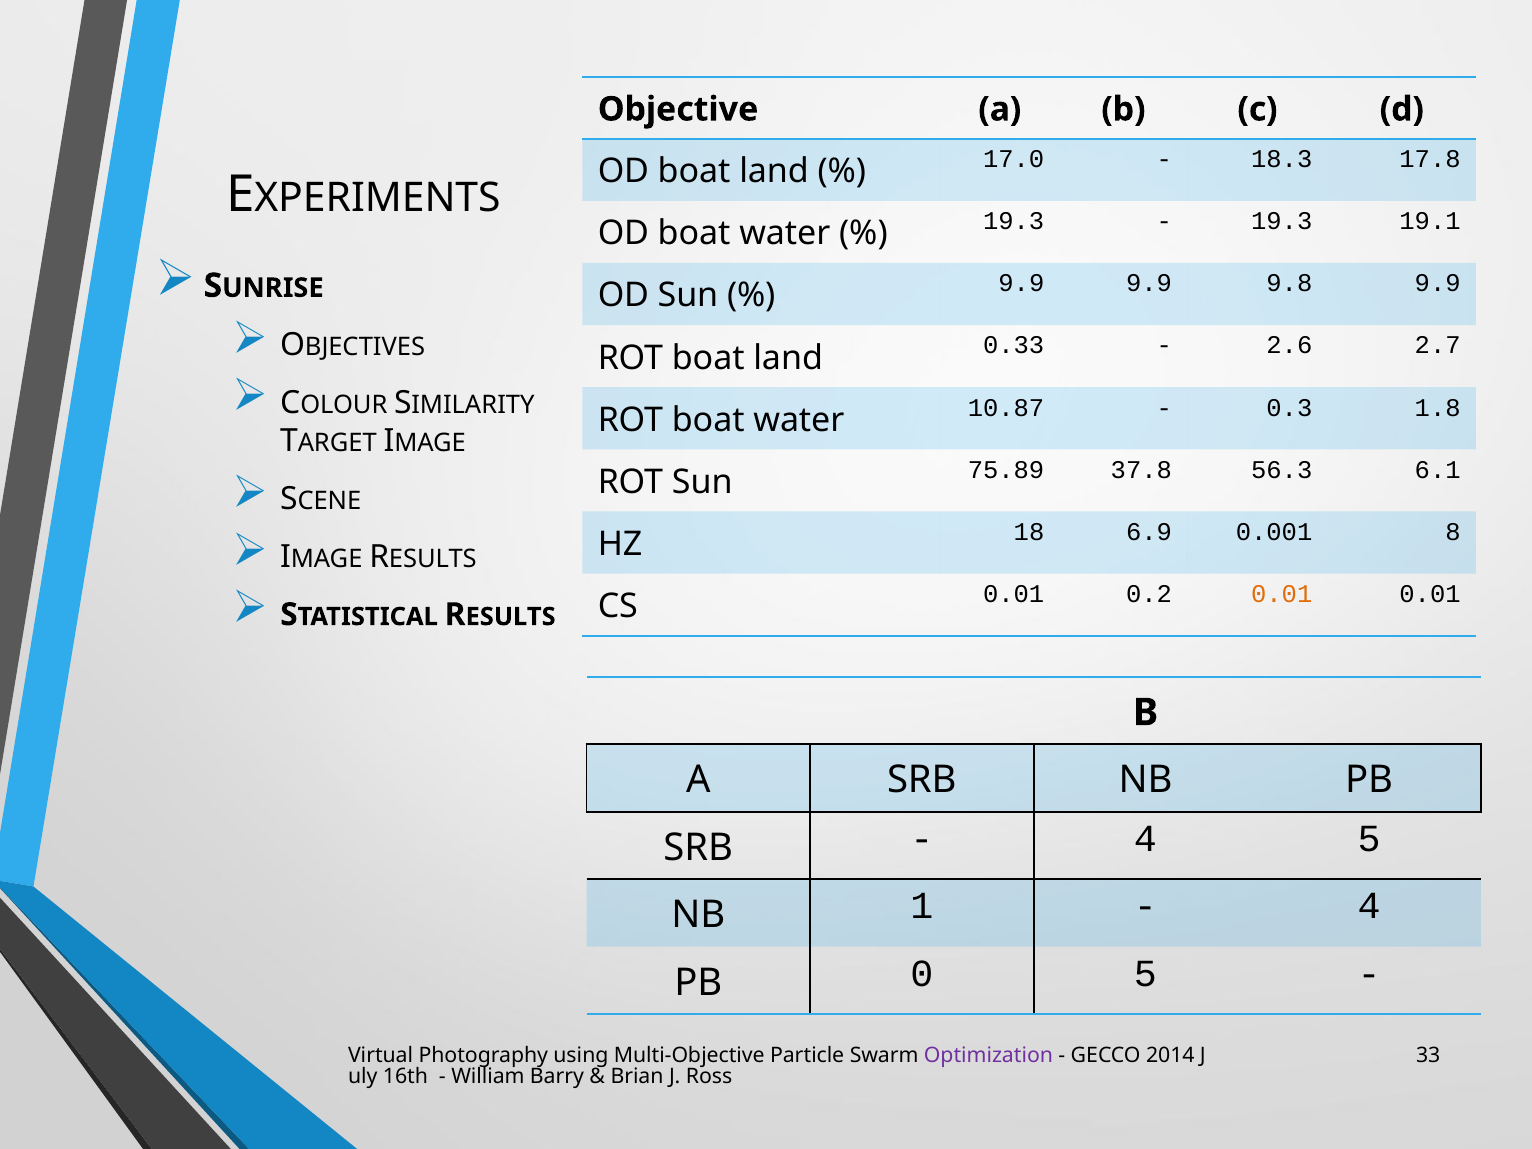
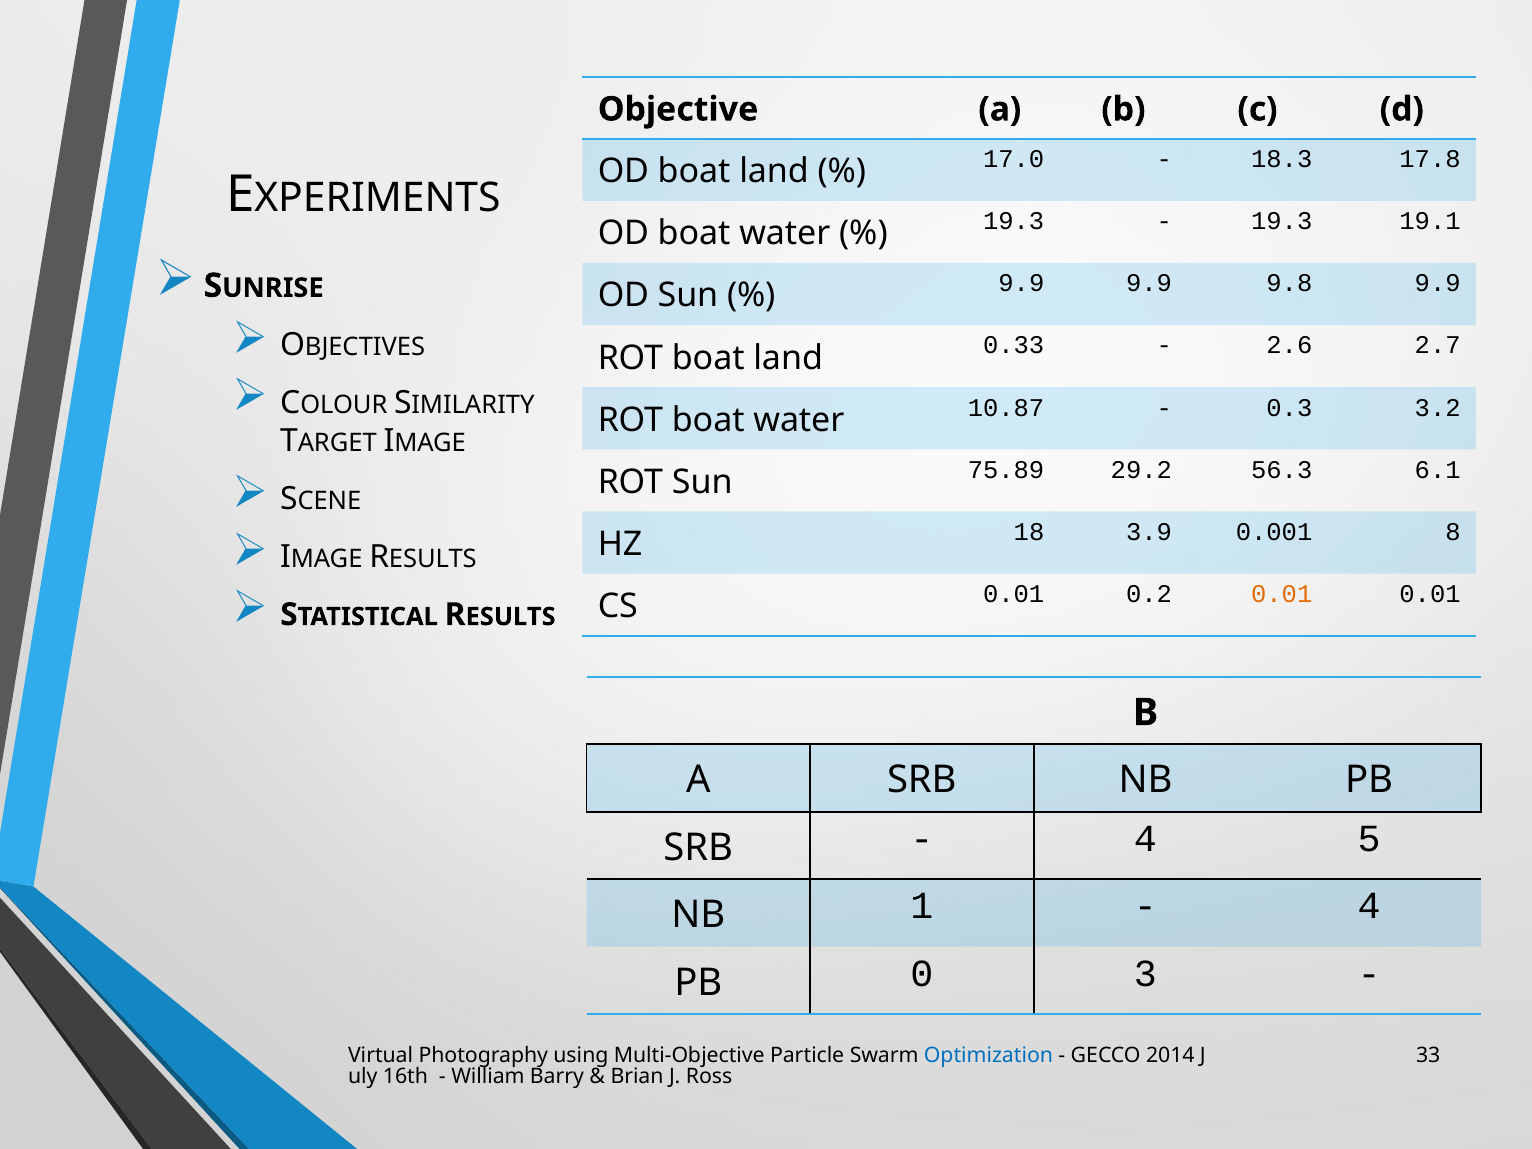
1.8: 1.8 -> 3.2 (1438, 408)
37.8: 37.8 -> 29.2 (1141, 470)
6.9: 6.9 -> 3.9 (1149, 532)
0 5: 5 -> 3 (1145, 974)
Optimization colour: purple -> blue (988, 1055)
